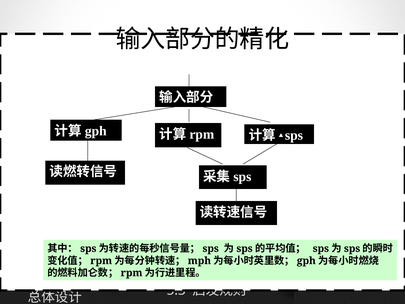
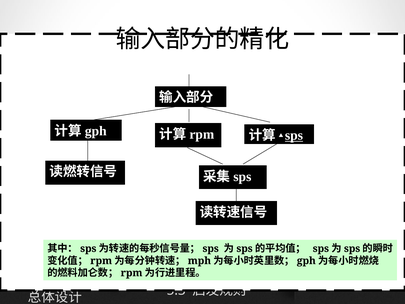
sps underline: none -> present (294, 135)
